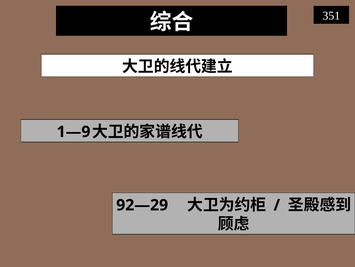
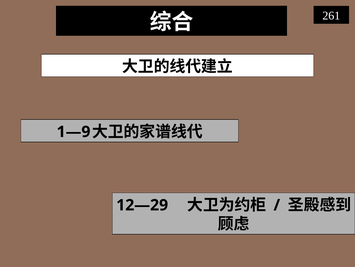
351: 351 -> 261 (331, 16)
92—29: 92—29 -> 12—29 (142, 205)
